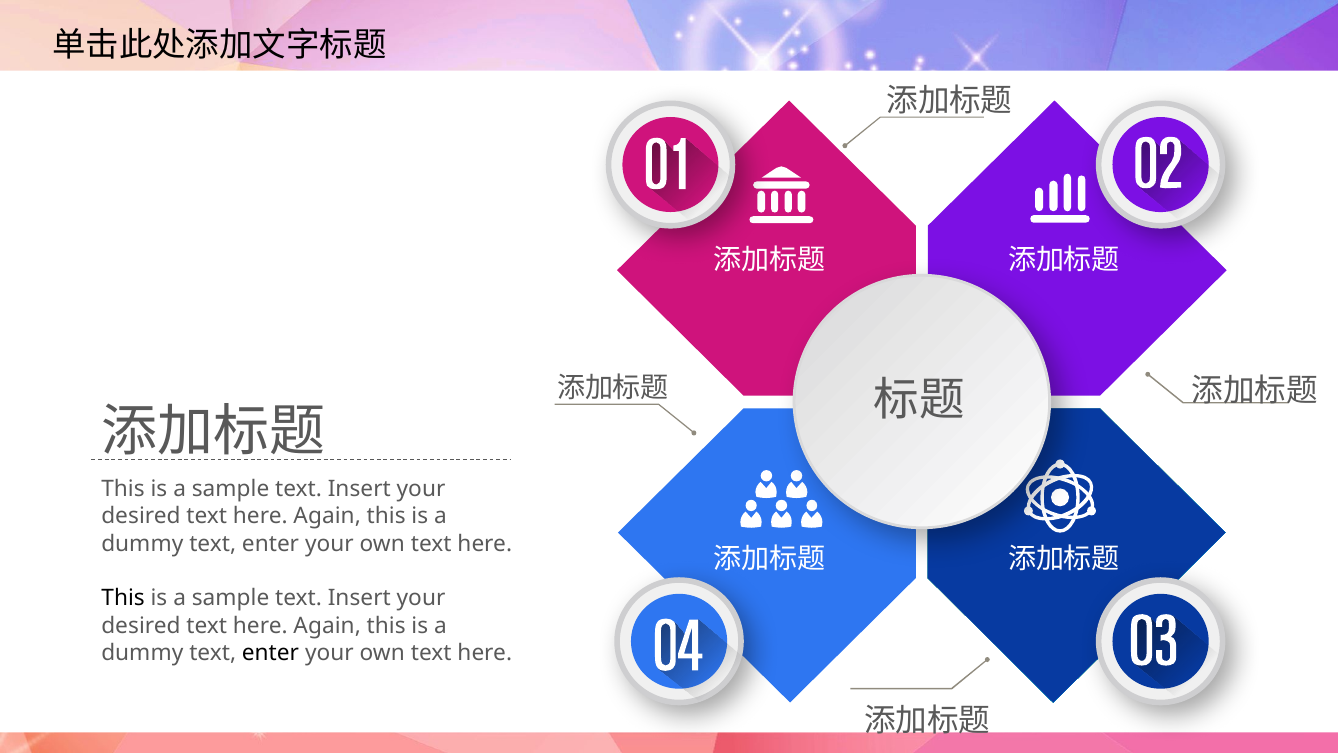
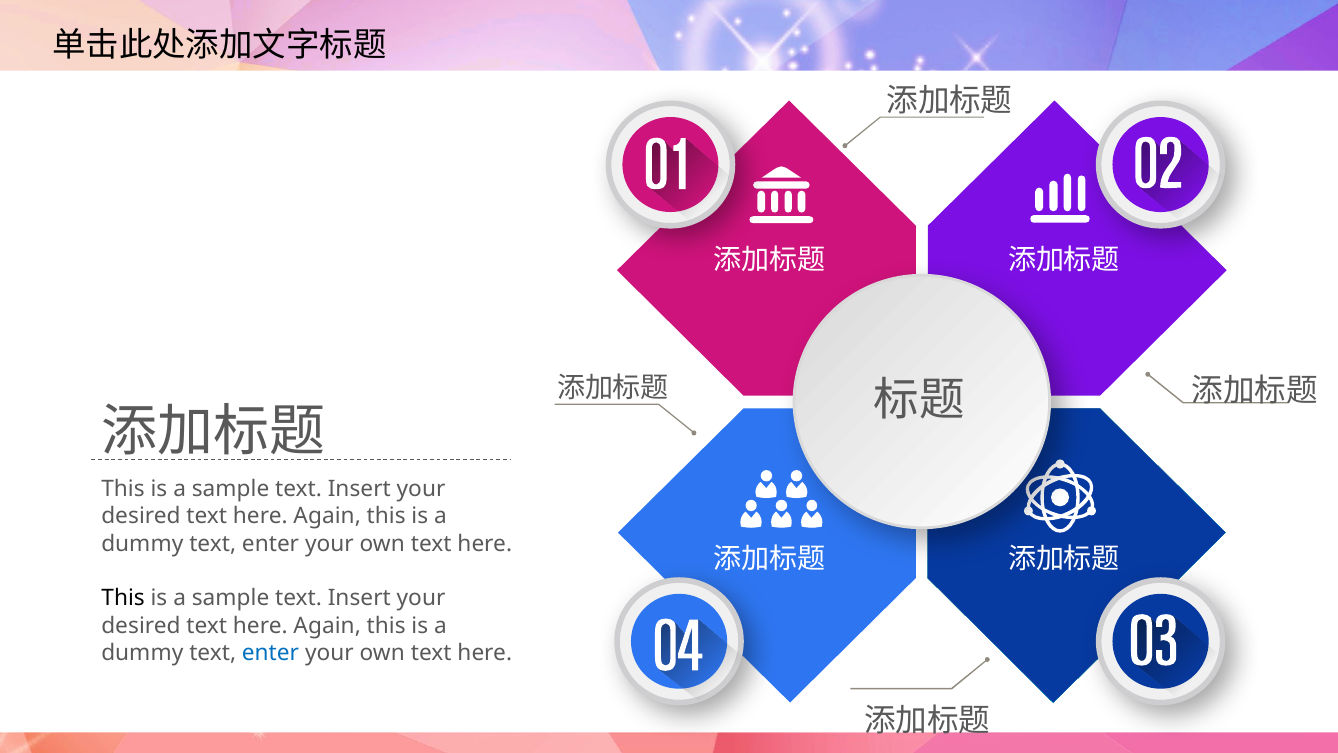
enter colour: black -> blue (270, 653)
